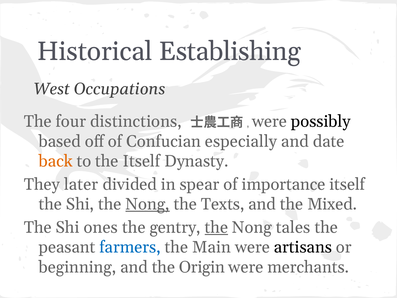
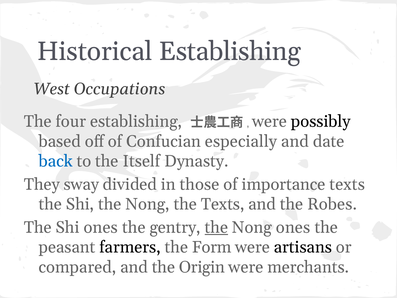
four distinctions: distinctions -> establishing (136, 121)
back colour: orange -> blue (56, 161)
later: later -> sway (81, 184)
spear: spear -> those (199, 184)
importance itself: itself -> texts (347, 184)
Nong underline: present -> none (148, 204)
Mixed: Mixed -> Robes (332, 204)
Nong tales: tales -> ones (293, 227)
farmers colour: blue -> black (130, 247)
Main: Main -> Form (212, 247)
beginning: beginning -> compared (77, 267)
